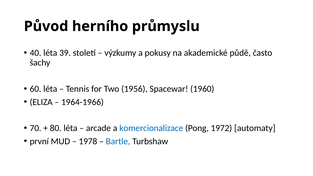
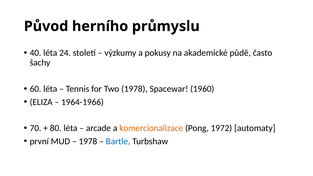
39: 39 -> 24 (65, 53)
Two 1956: 1956 -> 1978 (134, 89)
komercionalizace colour: blue -> orange (151, 128)
